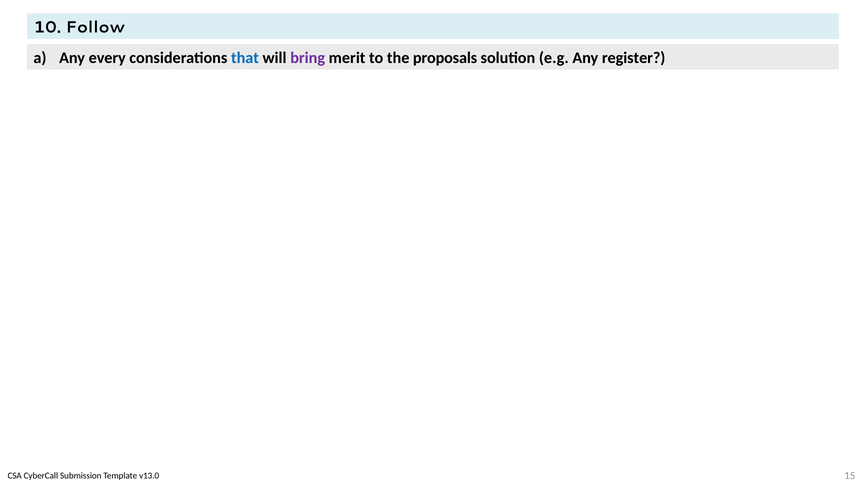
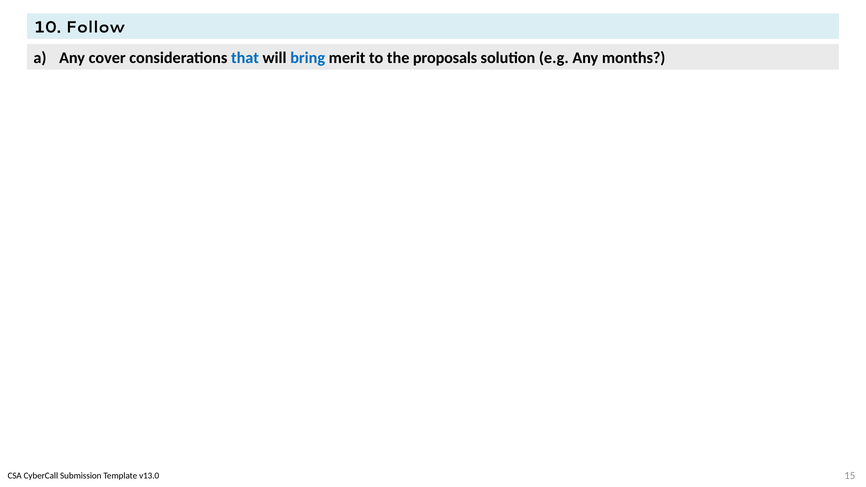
every: every -> cover (107, 58)
bring colour: purple -> blue (308, 58)
register: register -> months (634, 58)
